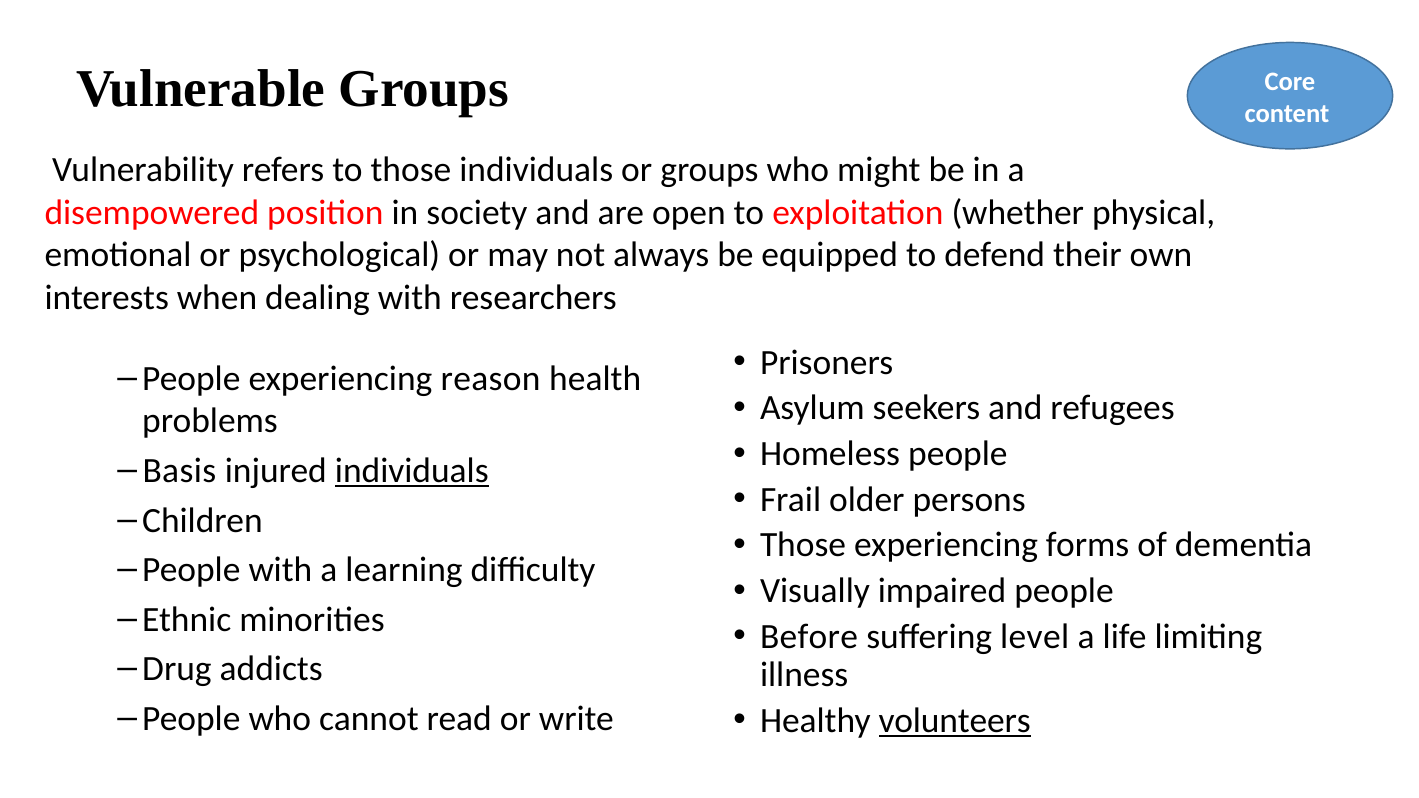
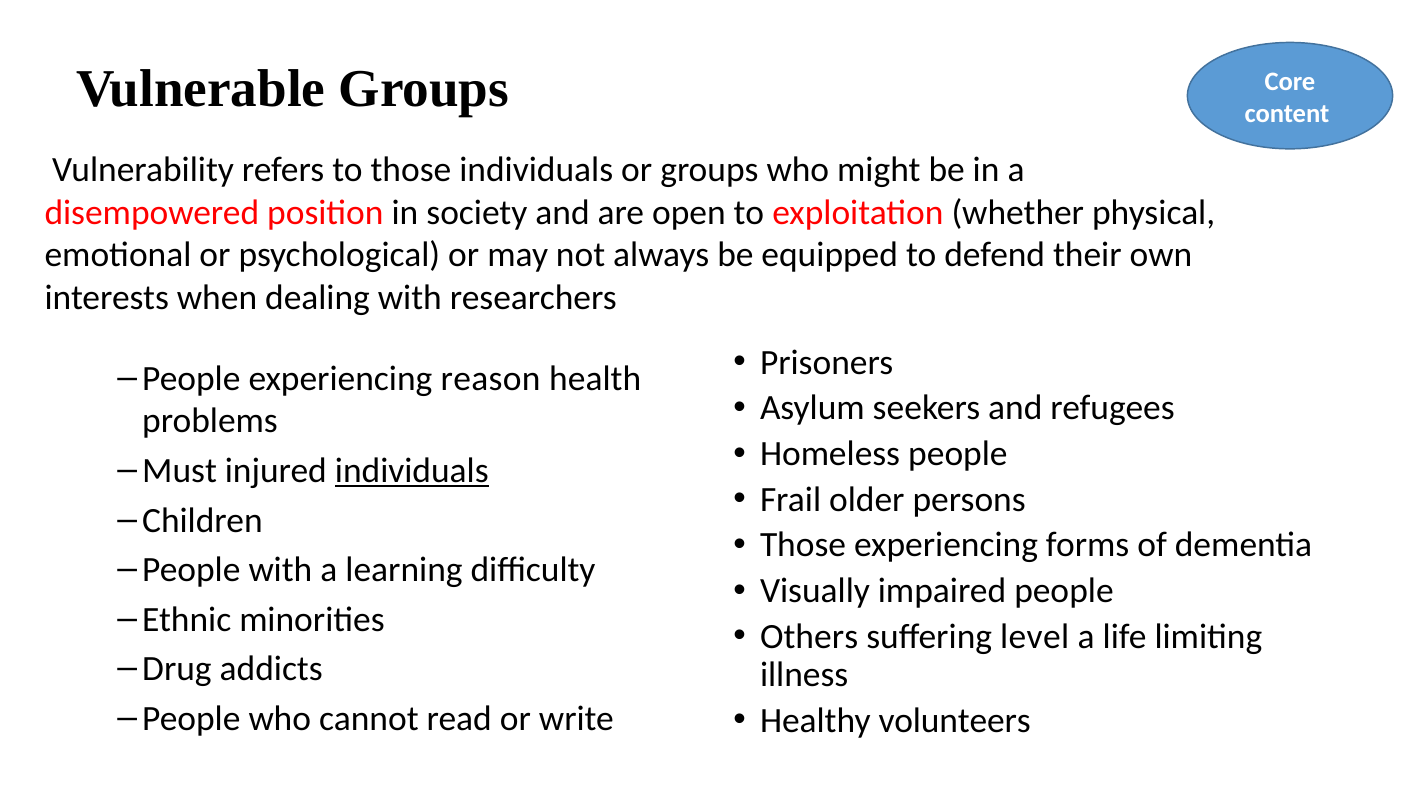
Basis: Basis -> Must (180, 471)
Before: Before -> Others (809, 637)
volunteers underline: present -> none (955, 721)
